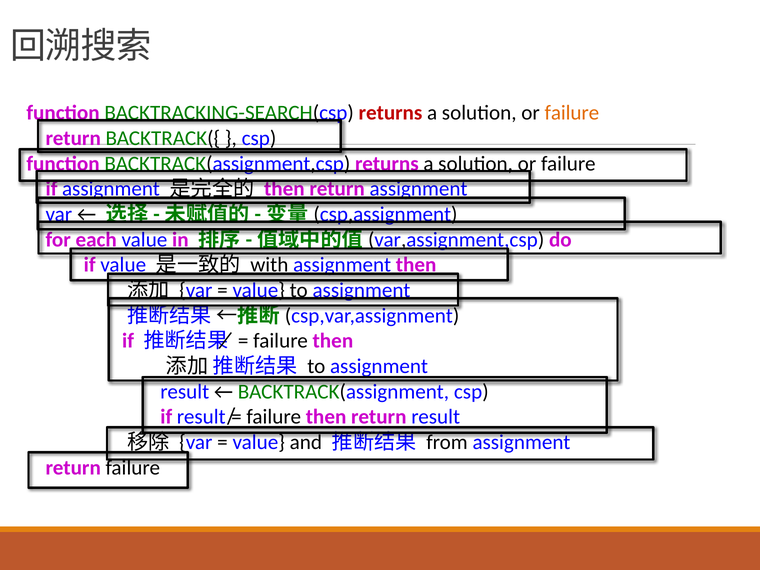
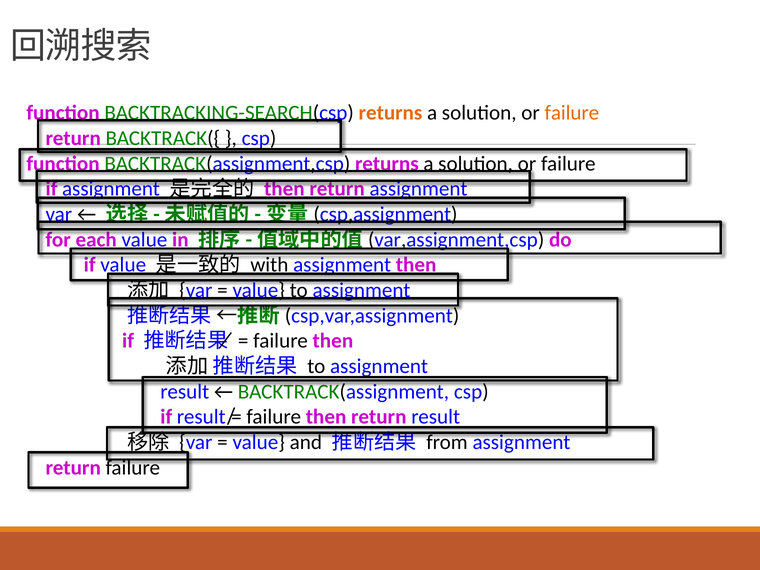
returns colour: red -> orange (390, 113)
